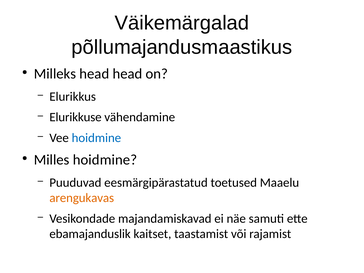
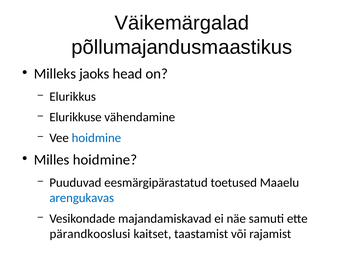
Milleks head: head -> jaoks (94, 74)
arengukavas colour: orange -> blue (82, 198)
ebamajanduslik: ebamajanduslik -> pärandkooslusi (90, 234)
